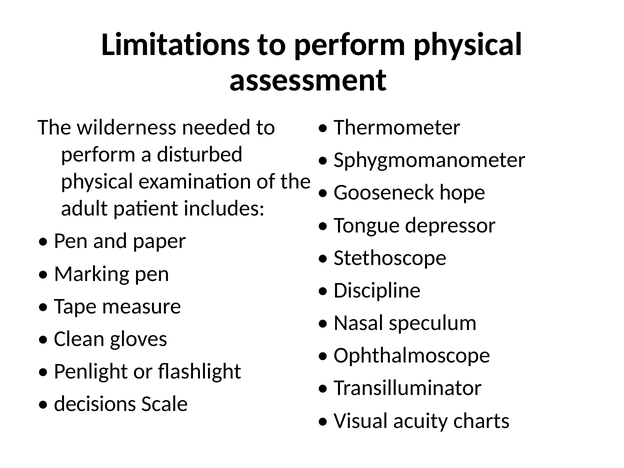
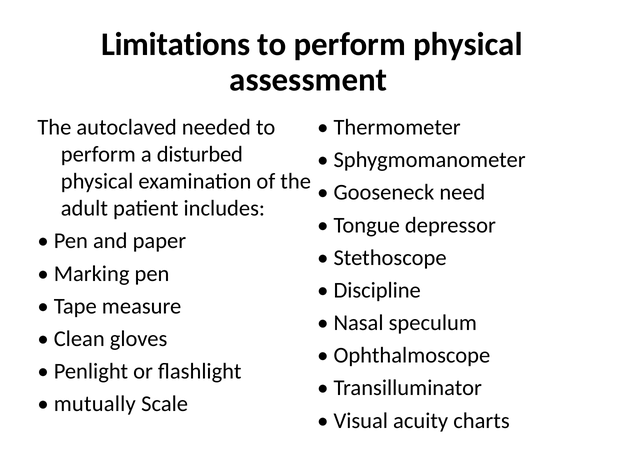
wilderness: wilderness -> autoclaved (127, 127)
hope: hope -> need (462, 193)
decisions: decisions -> mutually (95, 404)
